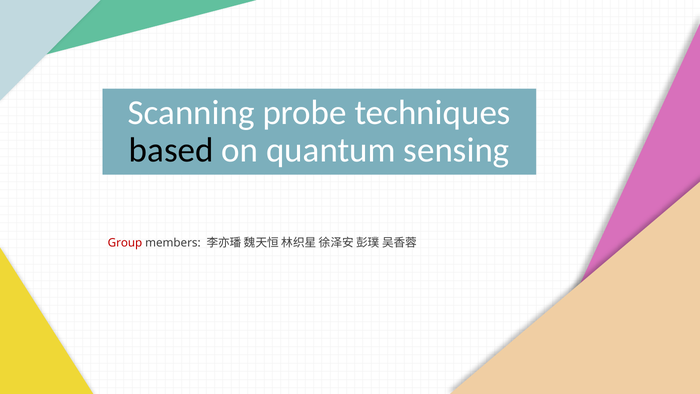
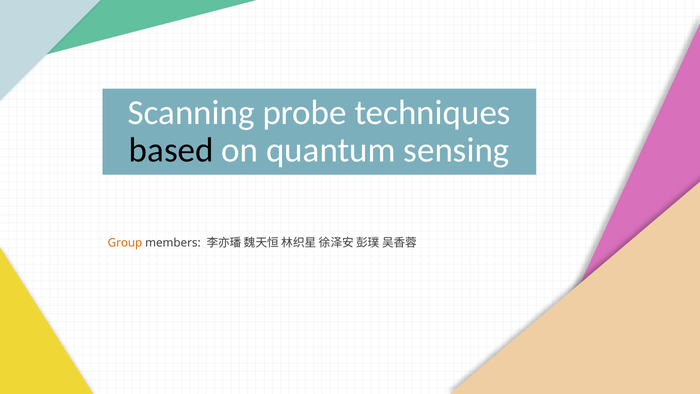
Group colour: red -> orange (125, 243)
